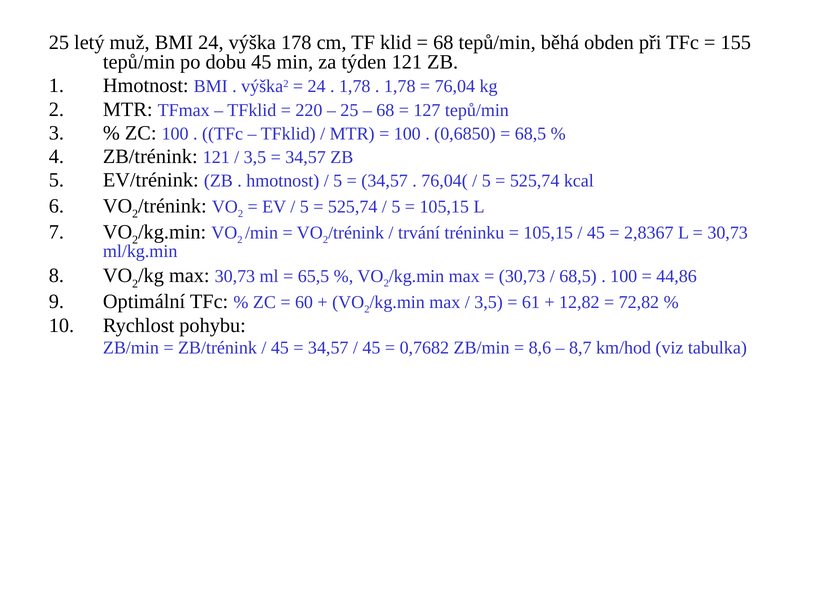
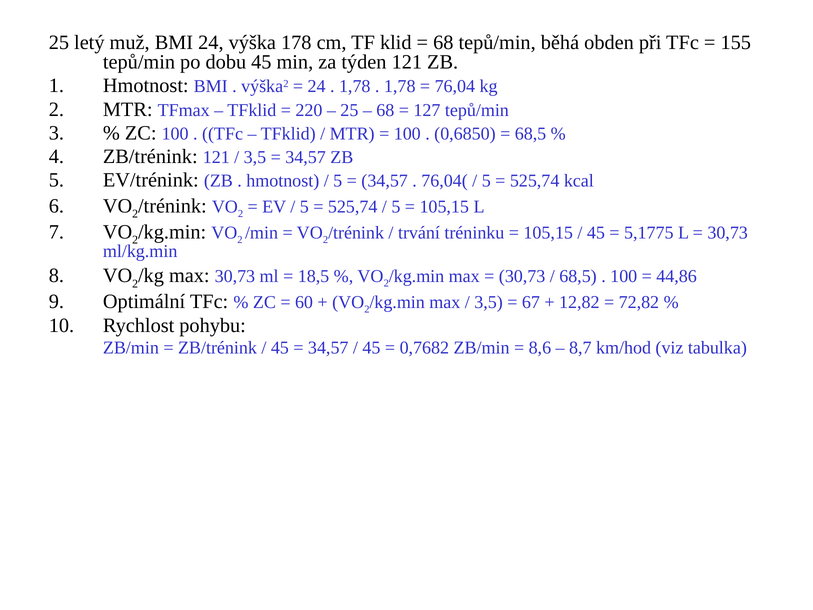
2,8367: 2,8367 -> 5,1775 (649, 233)
65,5: 65,5 -> 18,5 (314, 276)
61: 61 -> 67 (531, 302)
